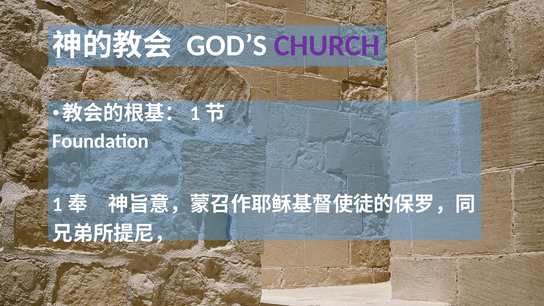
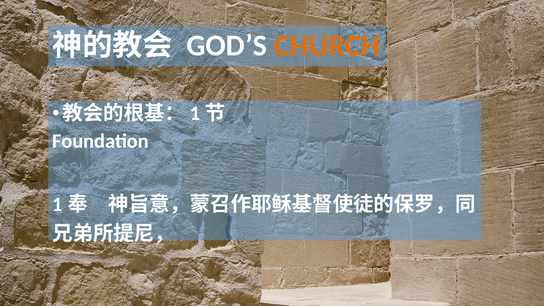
CHURCH colour: purple -> orange (327, 46)
